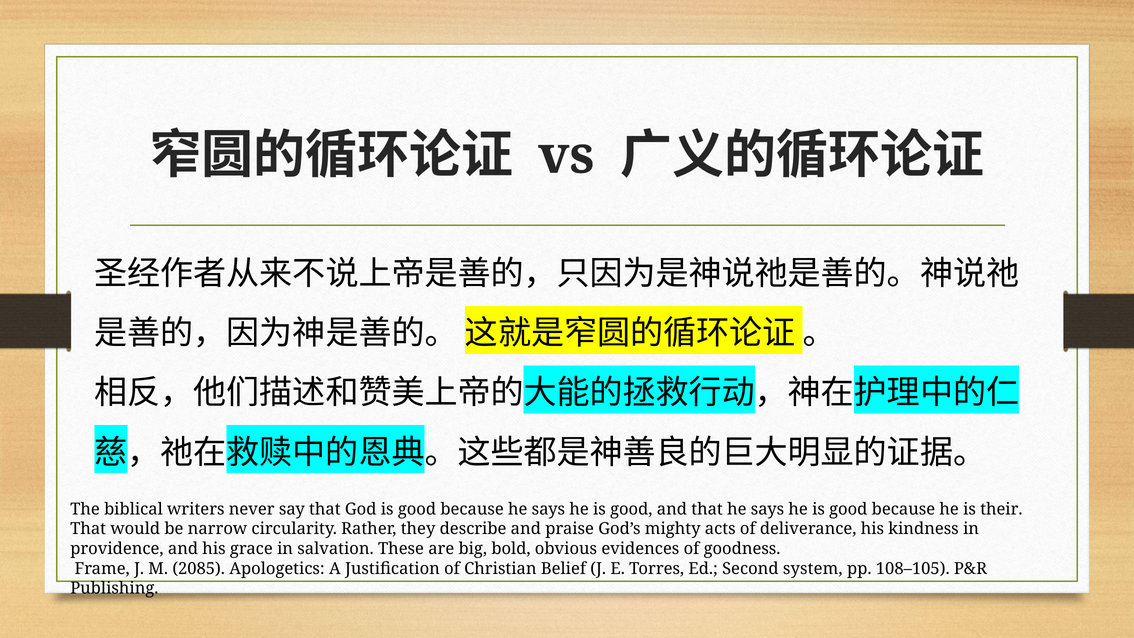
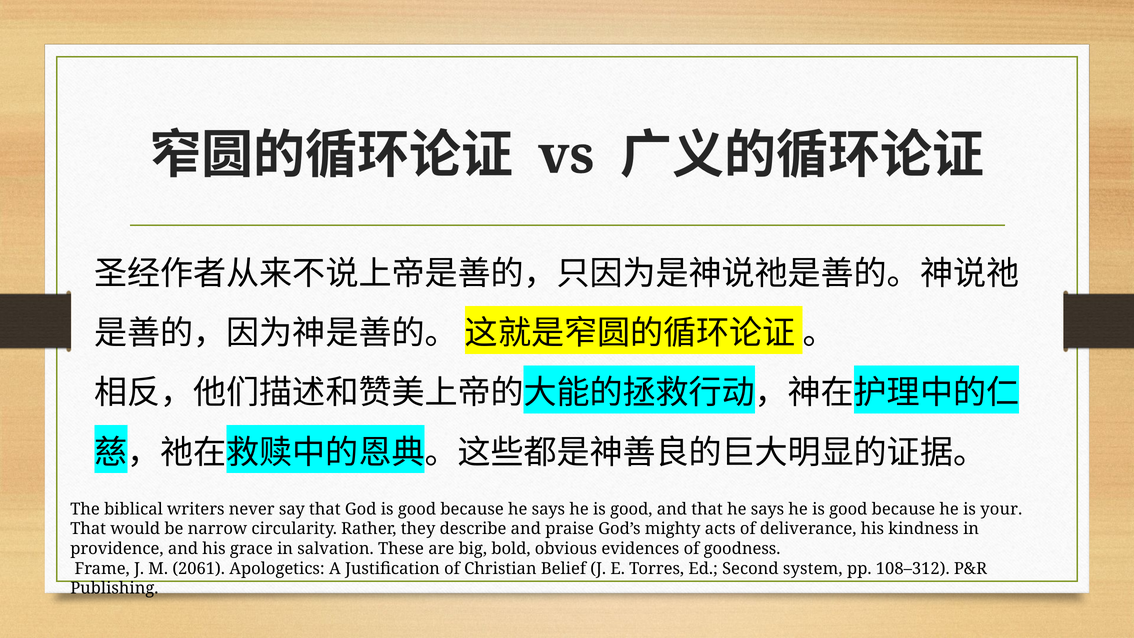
their: their -> your (1001, 509)
2085: 2085 -> 2061 (199, 569)
108–105: 108–105 -> 108–312 (913, 569)
